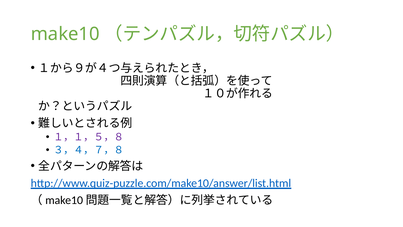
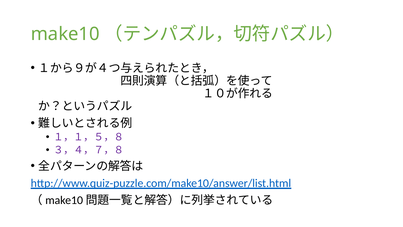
３，４，７，８ colour: blue -> purple (89, 150)
